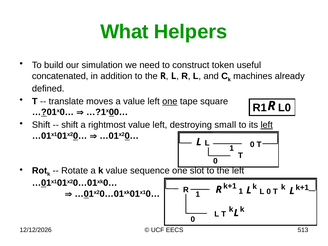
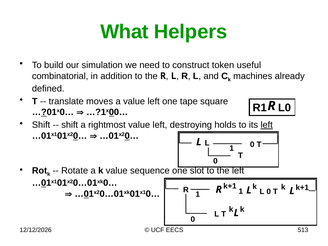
concatenated: concatenated -> combinatorial (60, 76)
one underline: present -> none (170, 101)
small: small -> holds (225, 125)
